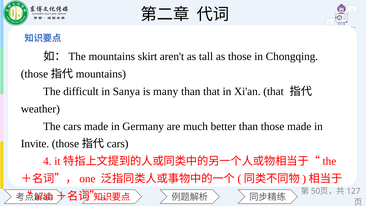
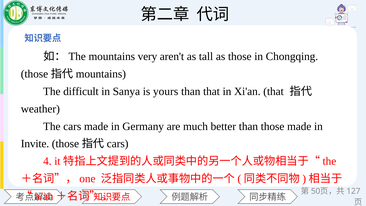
skirt: skirt -> very (147, 57)
many: many -> yours (166, 91)
